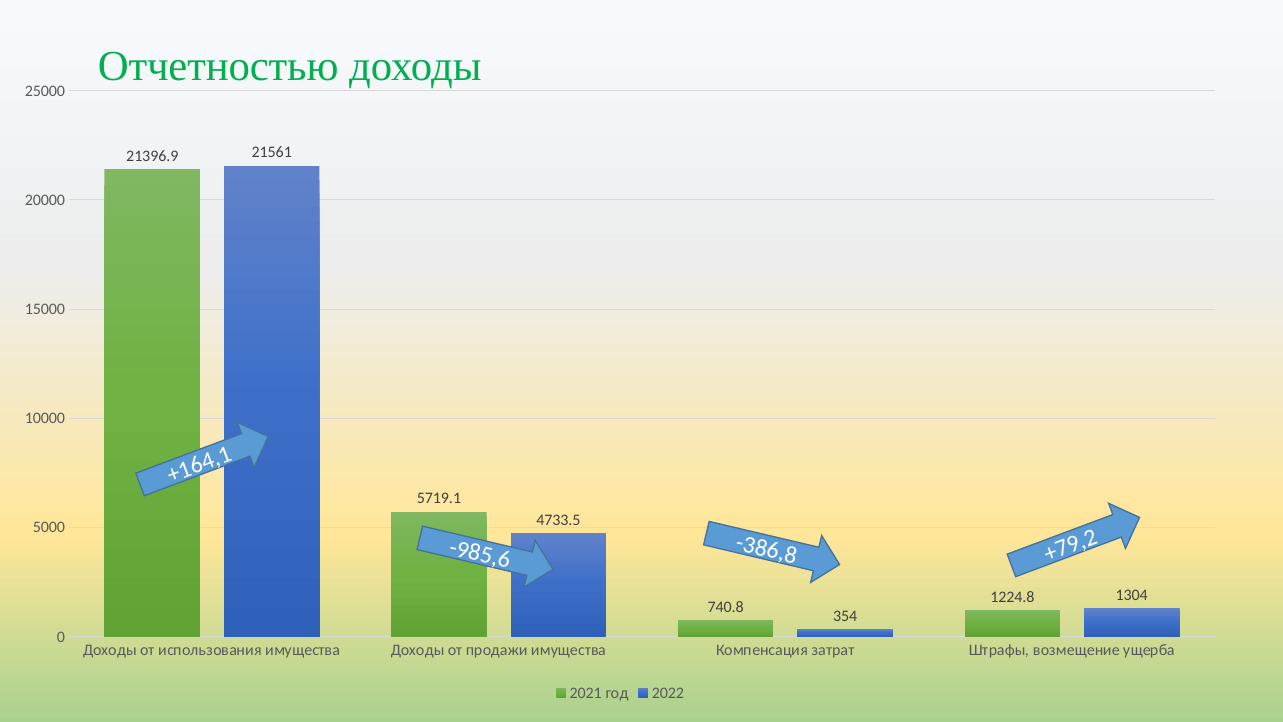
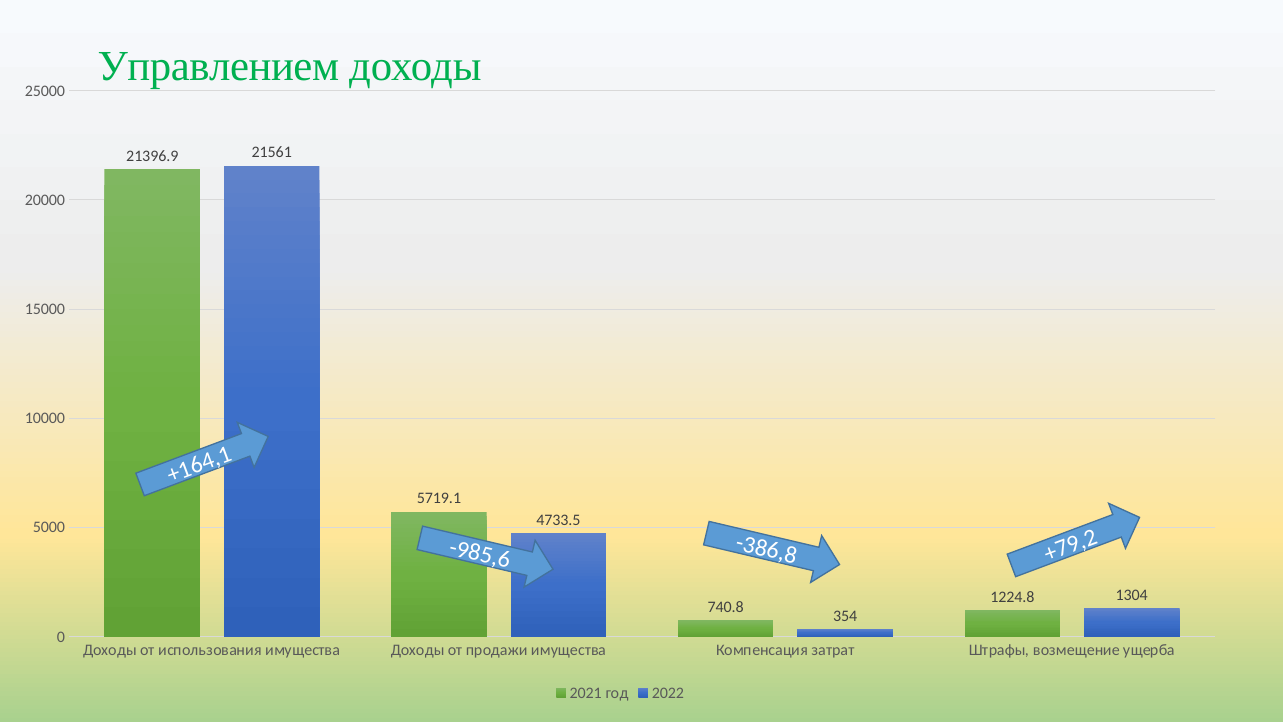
Отчетностью: Отчетностью -> Управлением (218, 66)
